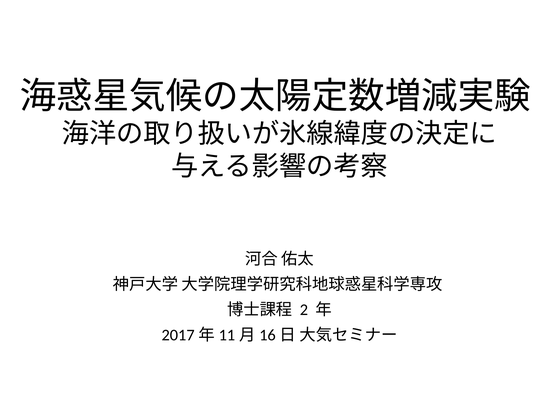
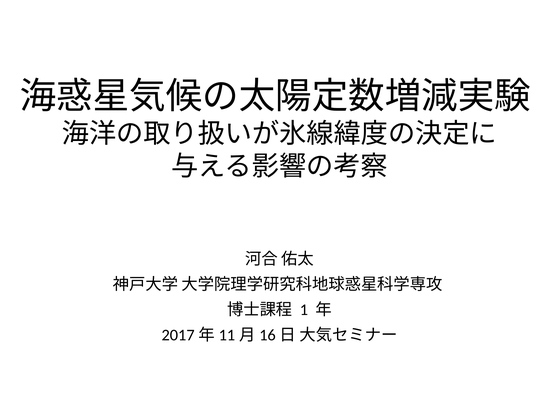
2: 2 -> 1 (304, 310)
